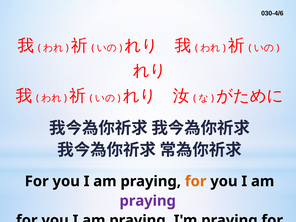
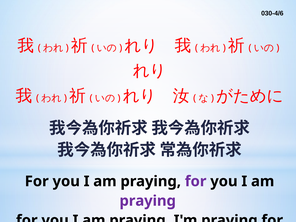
for colour: orange -> purple (196, 181)
